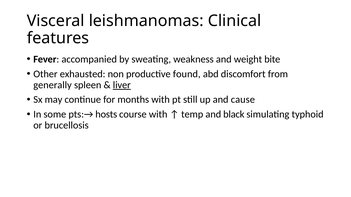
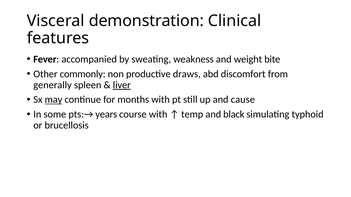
leishmanomas: leishmanomas -> demonstration (146, 21)
exhausted: exhausted -> commonly (83, 74)
found: found -> draws (187, 74)
may underline: none -> present (54, 100)
hosts: hosts -> years (106, 115)
